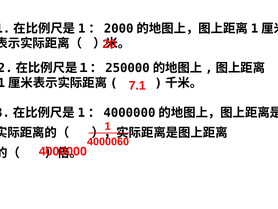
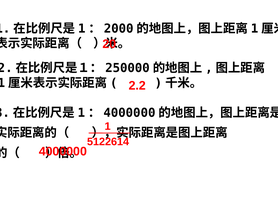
7.1: 7.1 -> 2.2 (137, 85)
4000060: 4000060 -> 5122614 (108, 141)
